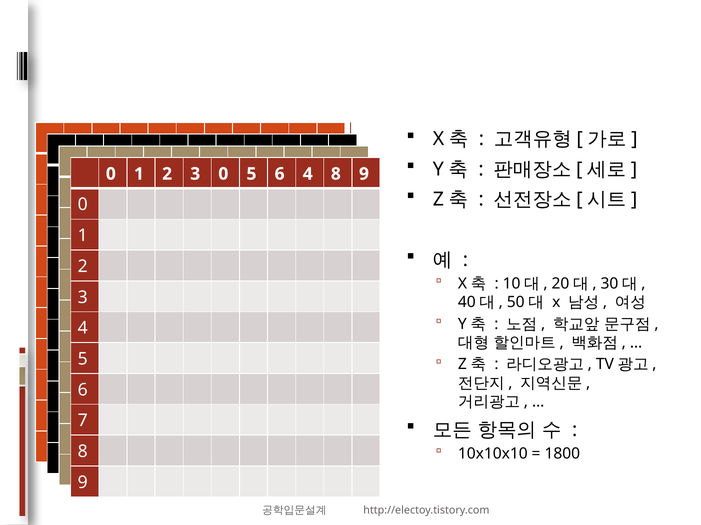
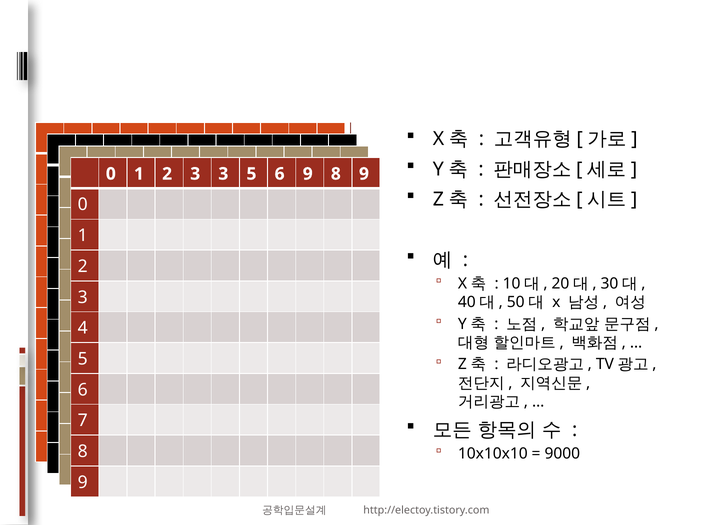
3 0: 0 -> 3 (223, 174)
6 4: 4 -> 9 (308, 174)
1800: 1800 -> 9000 (562, 454)
